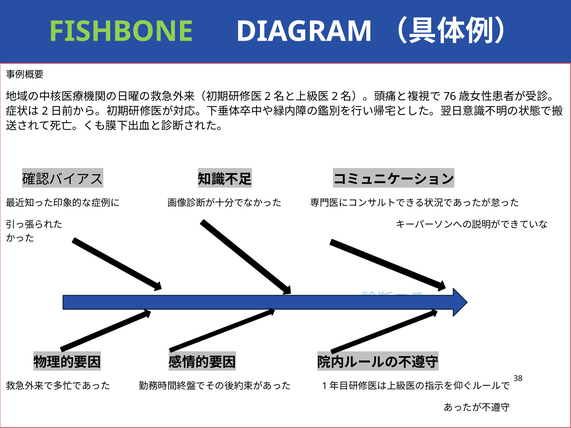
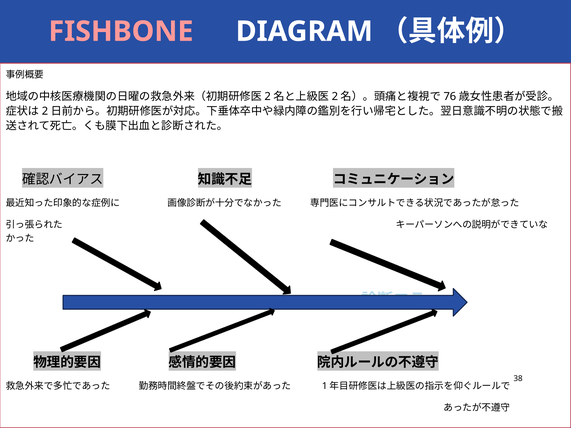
FISHBONE colour: light green -> pink (121, 31)
